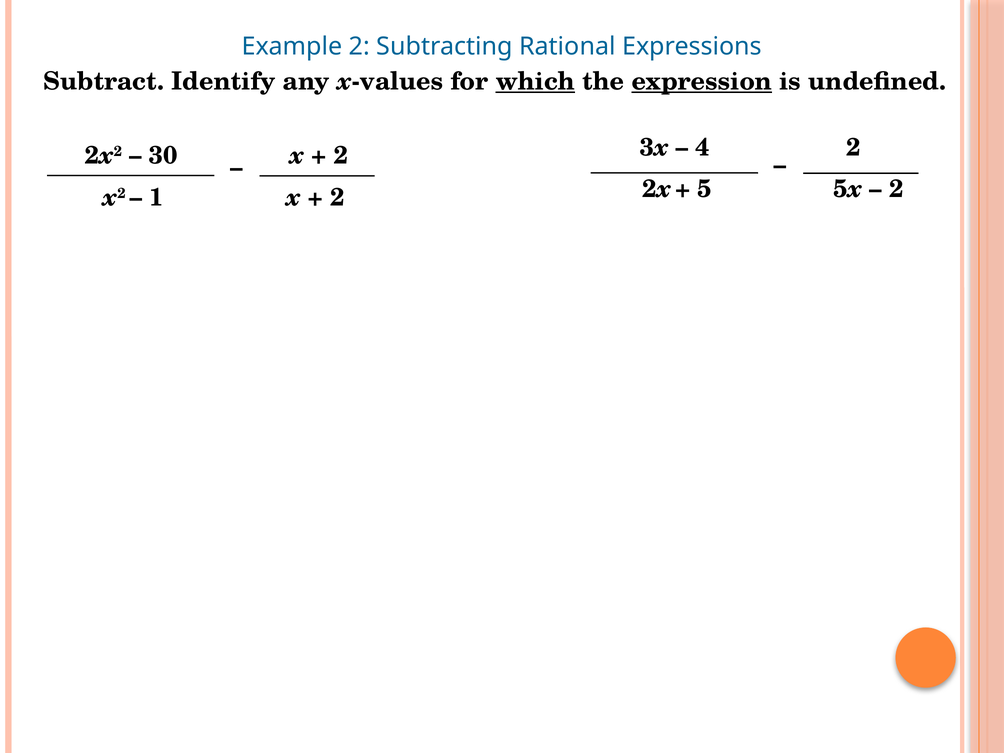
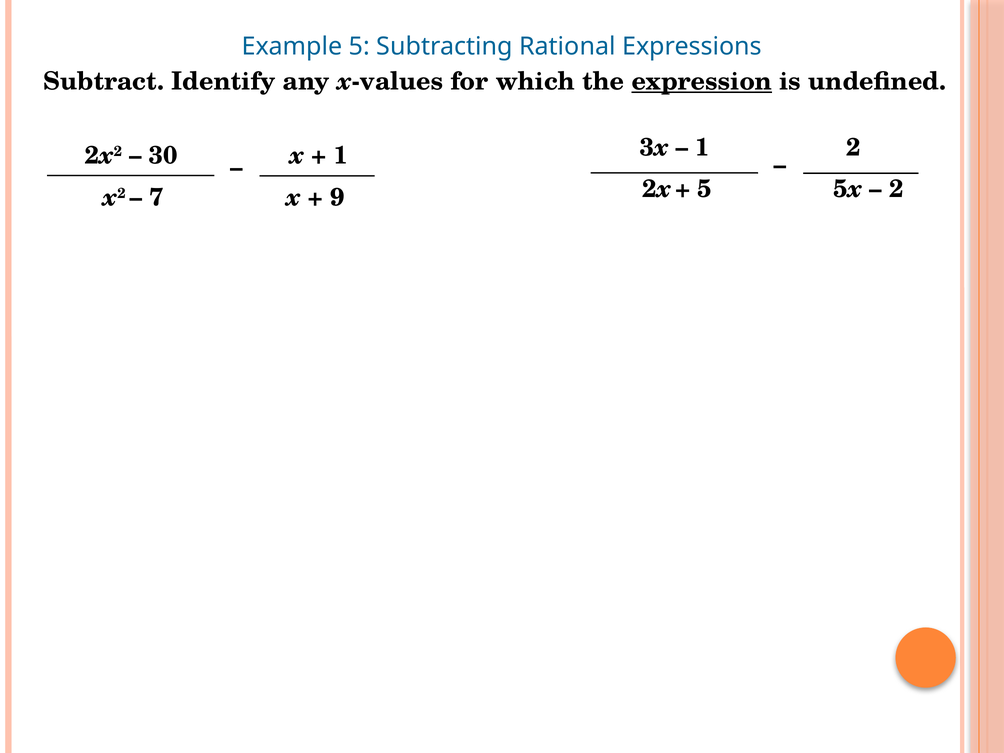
Example 2: 2 -> 5 (359, 46)
which underline: present -> none (535, 81)
2: 2 -> 1 (341, 156)
4: 4 -> 1 (703, 147)
1: 1 -> 7 (157, 197)
2: 2 -> 9 (337, 197)
